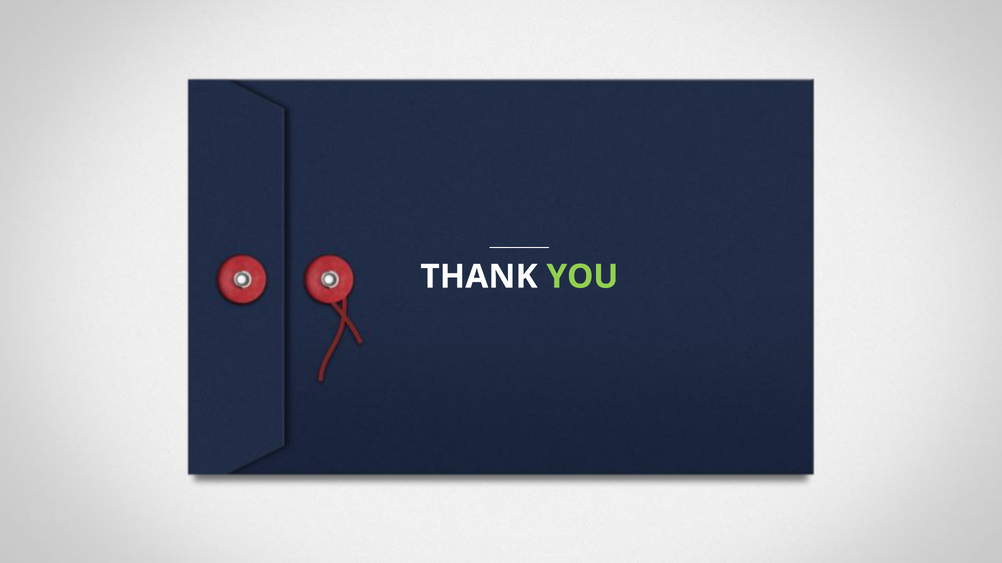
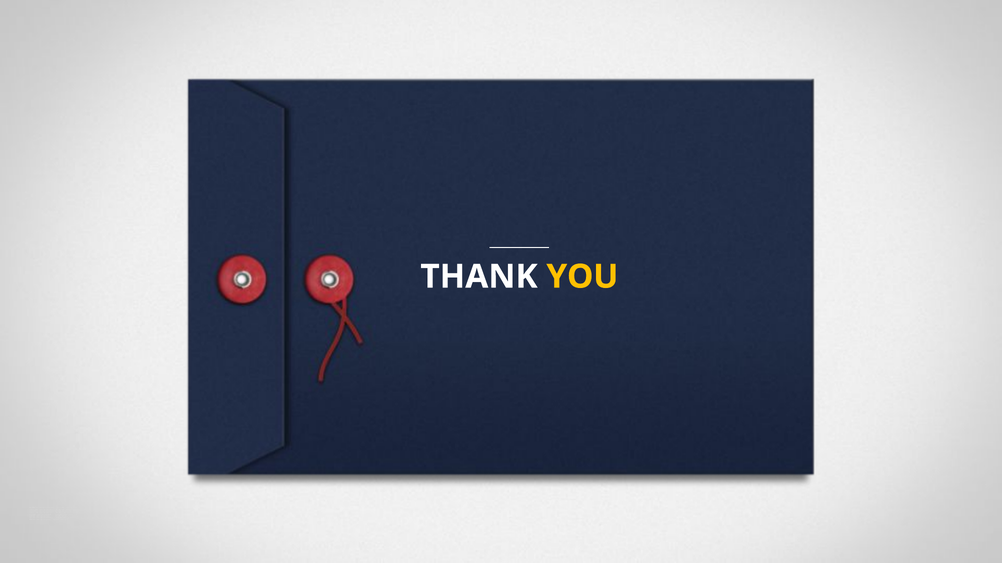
YOU colour: light green -> yellow (582, 277)
